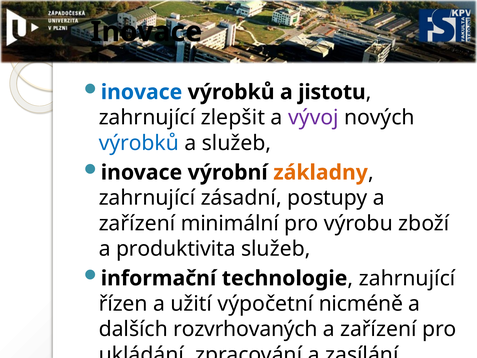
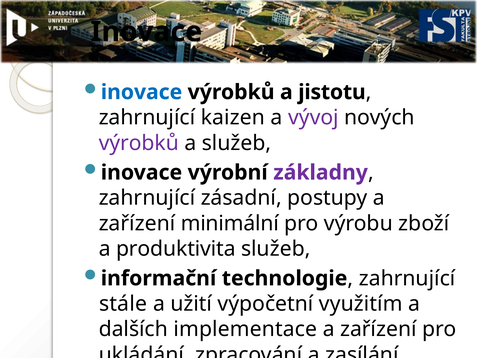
zlepšit: zlepšit -> kaizen (233, 118)
výrobků colour: blue -> purple (139, 143)
základny colour: orange -> purple (321, 172)
řízen: řízen -> stále (123, 304)
nicméně: nicméně -> využitím (361, 304)
rozvrhovaných: rozvrhovaných -> implementace (245, 329)
